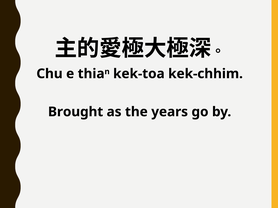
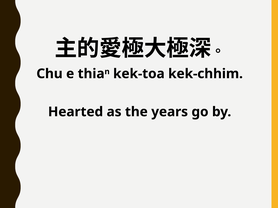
Brought: Brought -> Hearted (76, 112)
